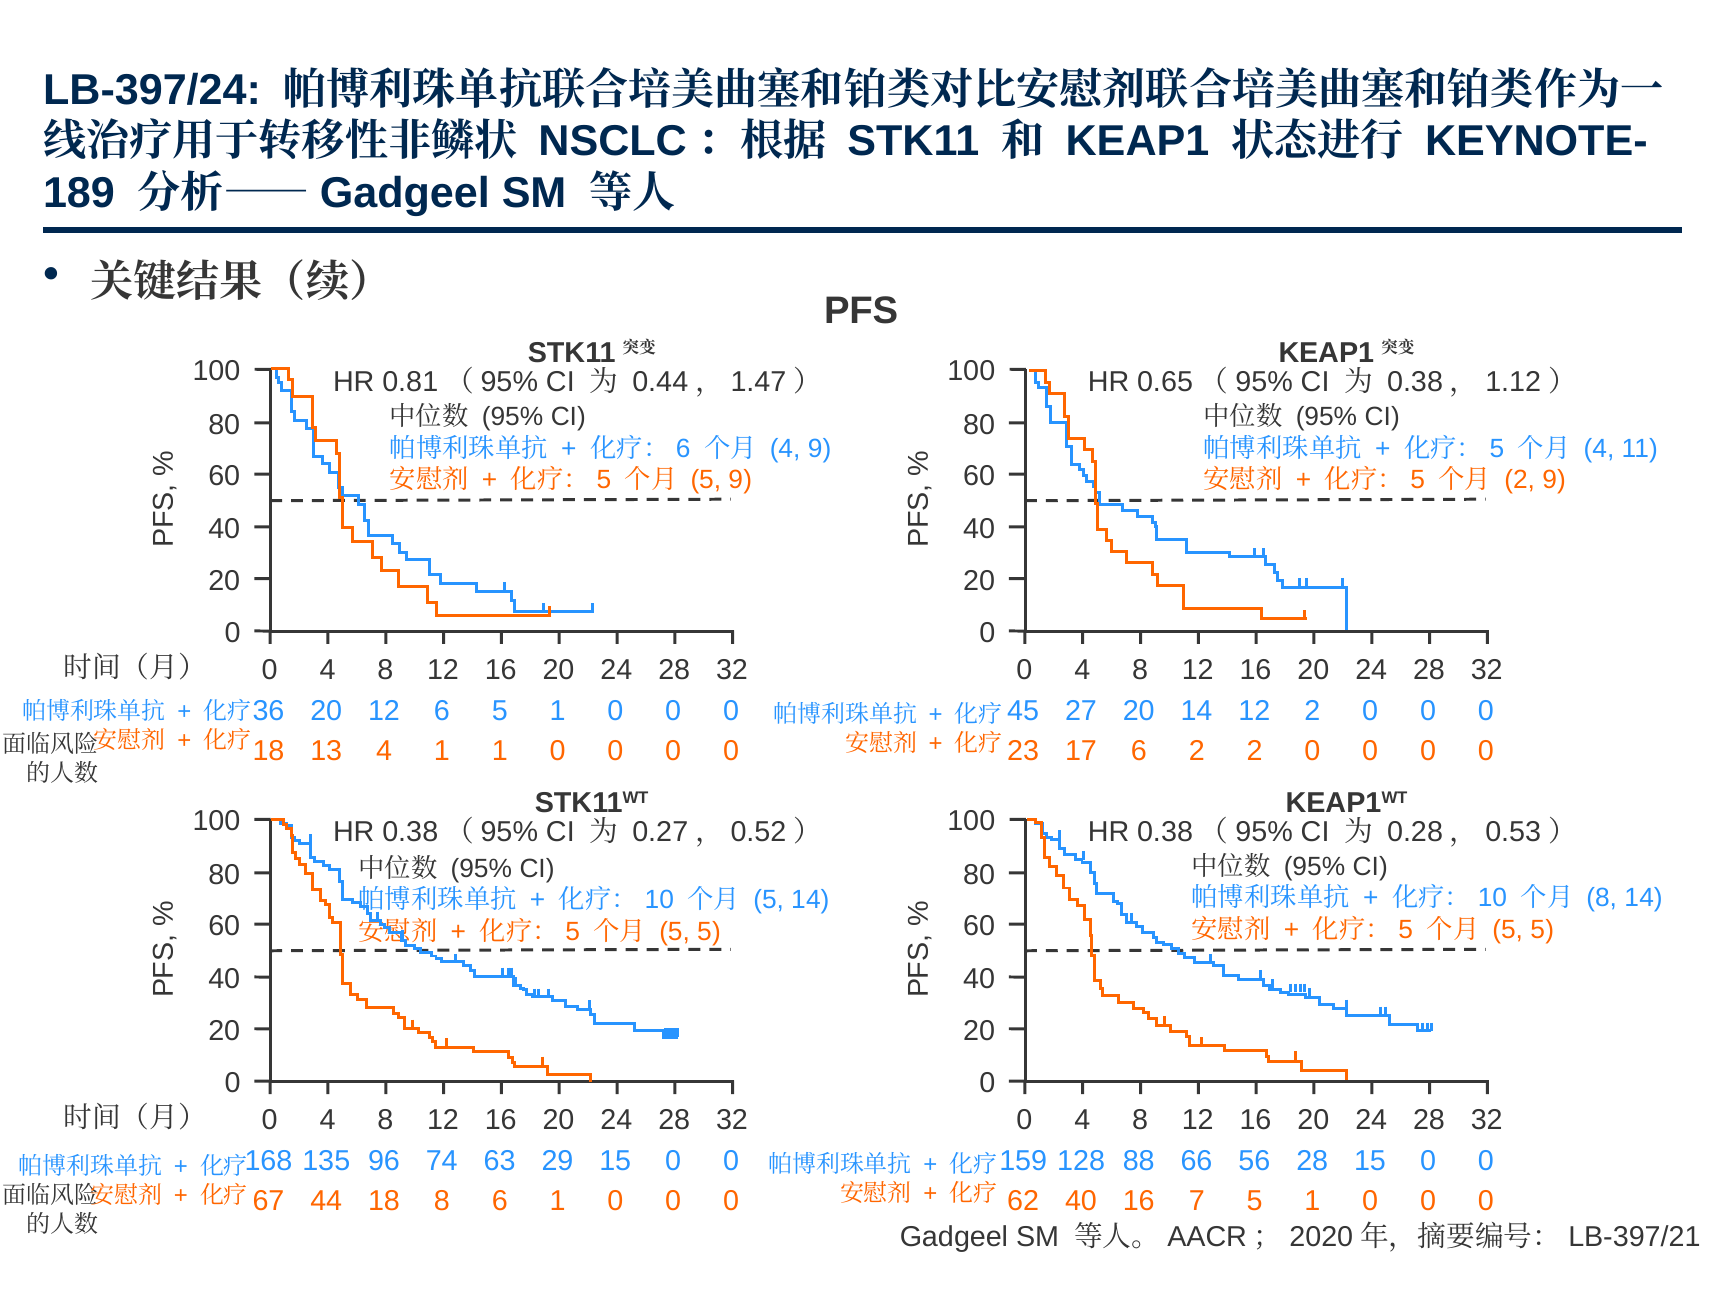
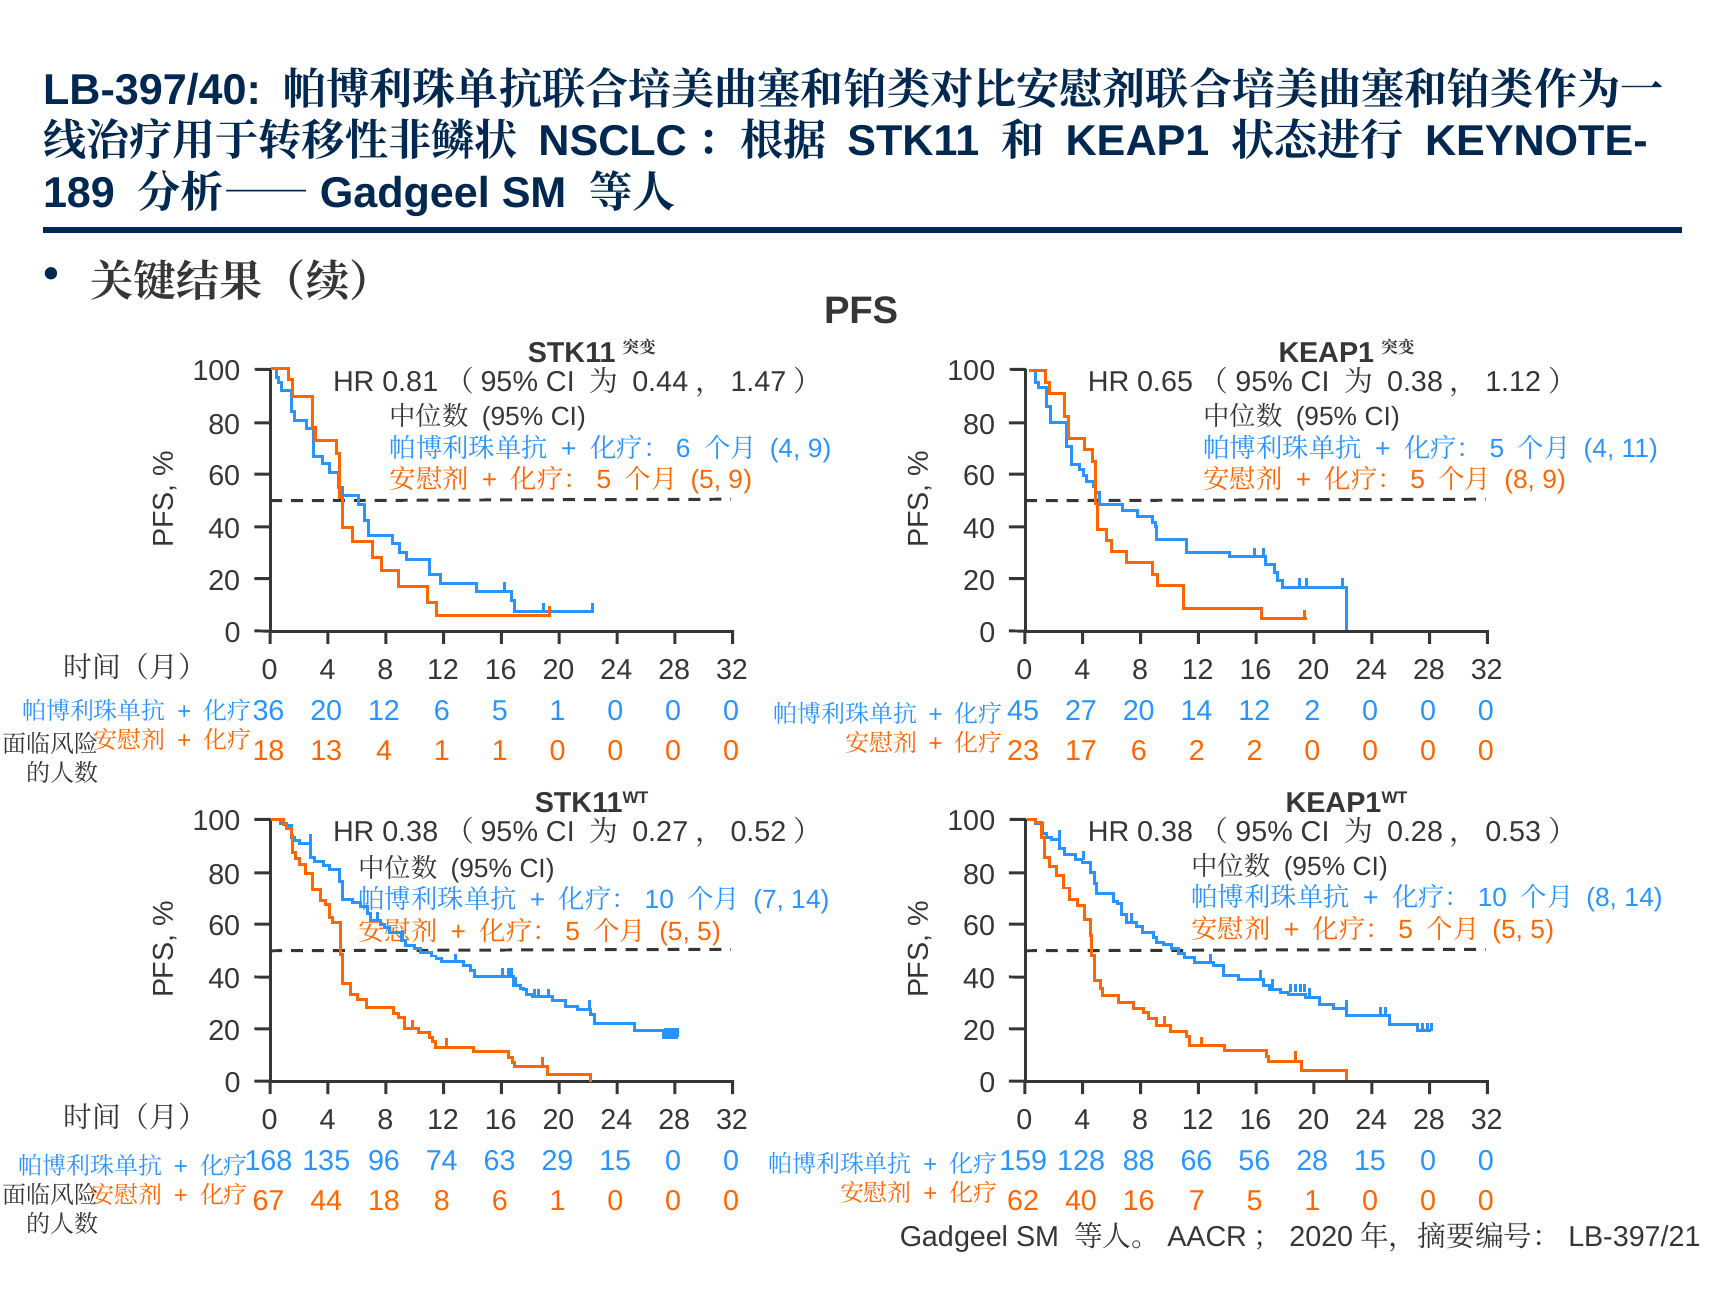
LB-397/24: LB-397/24 -> LB-397/40 (152, 90)
2: 2 -> 8 (1520, 480)
5: 5 -> 7 (769, 900)
